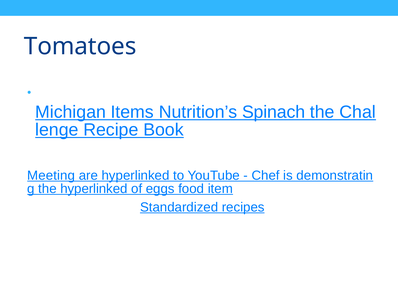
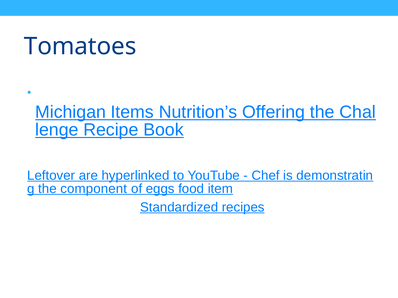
Spinach: Spinach -> Offering (274, 112)
Meeting: Meeting -> Leftover (51, 176)
the hyperlinked: hyperlinked -> component (94, 189)
